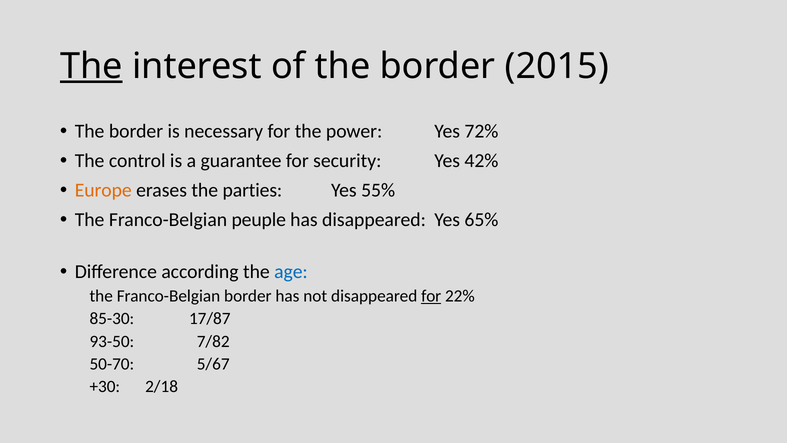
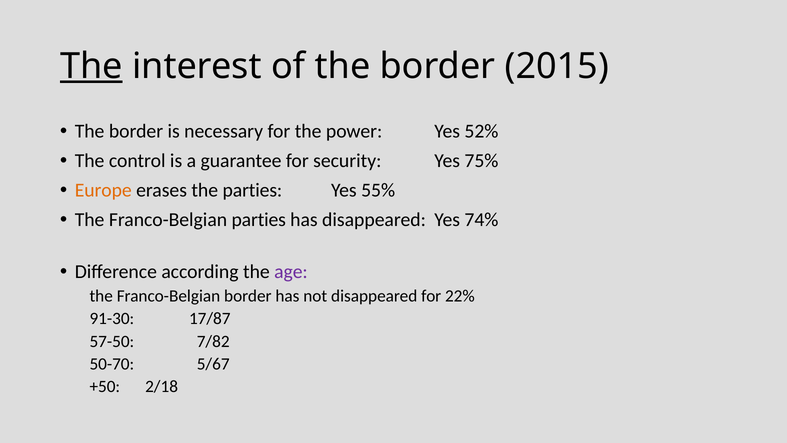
72%: 72% -> 52% (481, 131)
42%: 42% -> 75% (481, 161)
Franco-Belgian peuple: peuple -> parties (259, 220)
65%: 65% -> 74% (481, 220)
age colour: blue -> purple (291, 272)
for underline: present -> none (431, 296)
85-30: 85-30 -> 91-30 (112, 318)
93-50: 93-50 -> 57-50 (112, 341)
+30: +30 -> +50 (105, 386)
